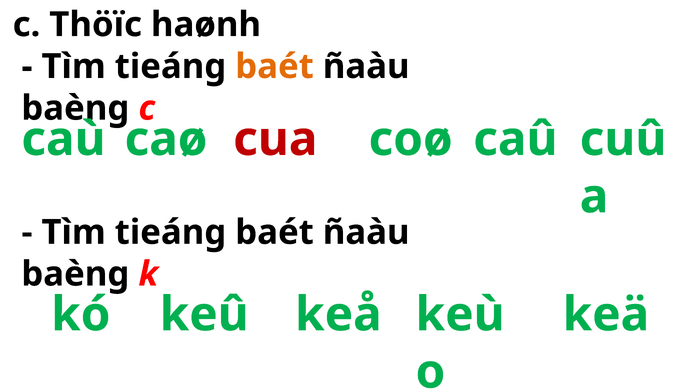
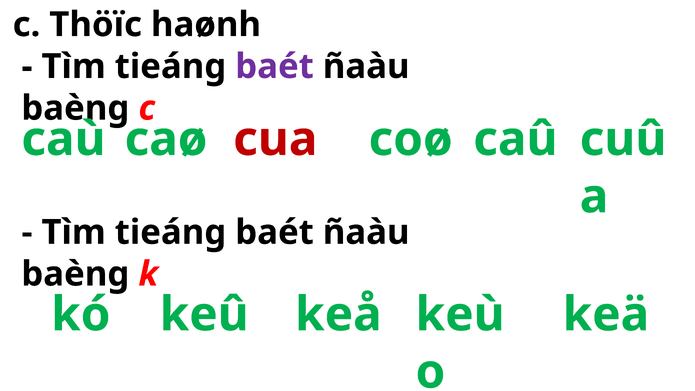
baét colour: orange -> purple (275, 66)
